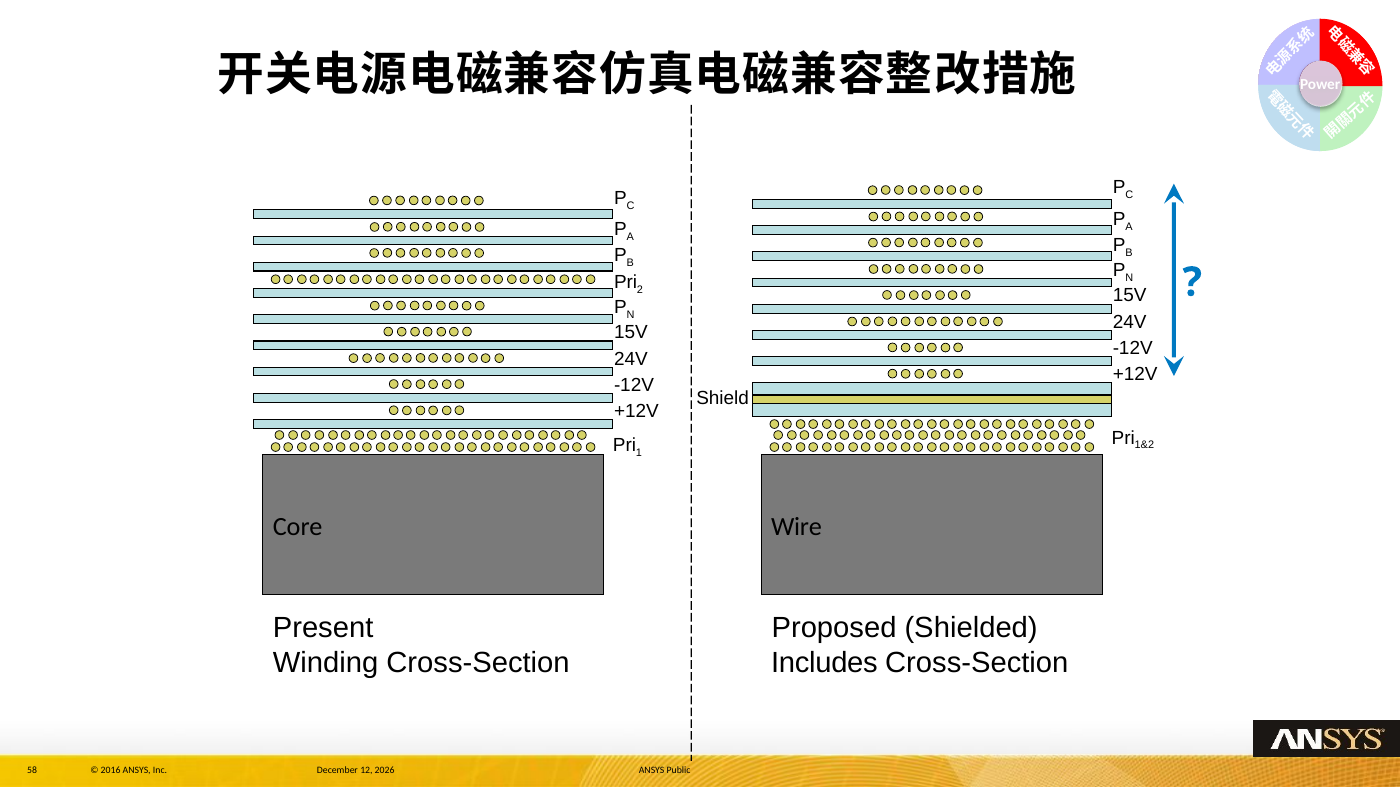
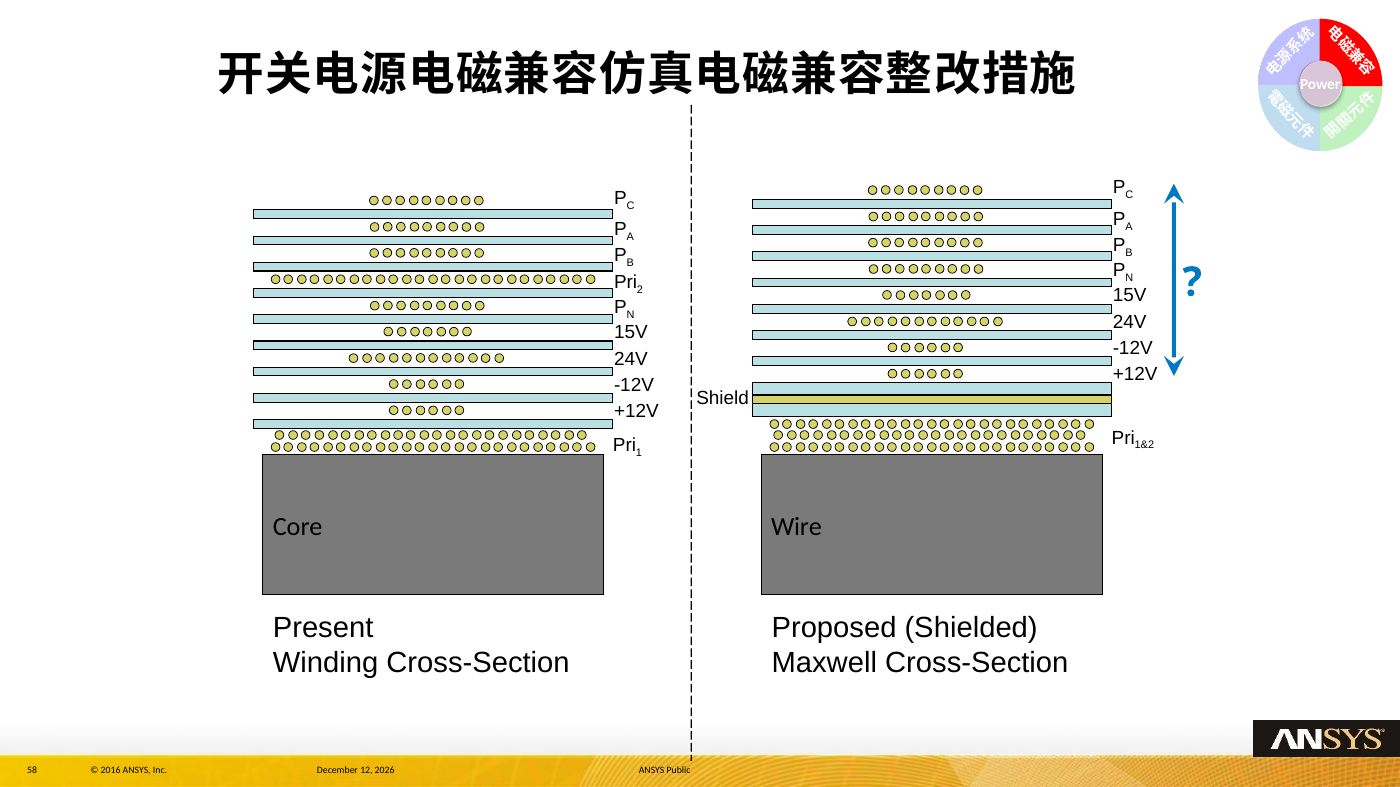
Includes: Includes -> Maxwell (824, 663)
